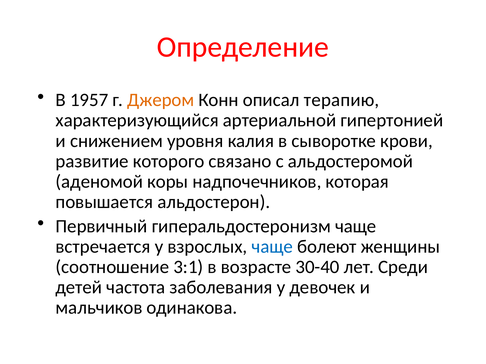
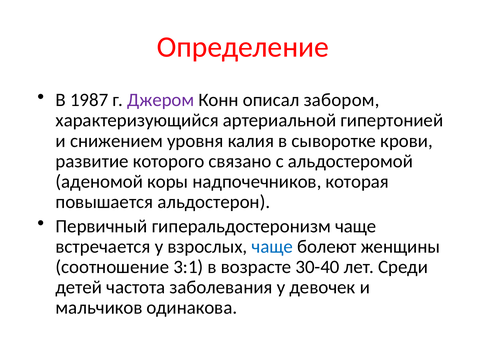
1957: 1957 -> 1987 (89, 100)
Джером colour: orange -> purple (161, 100)
терапию: терапию -> забором (342, 100)
